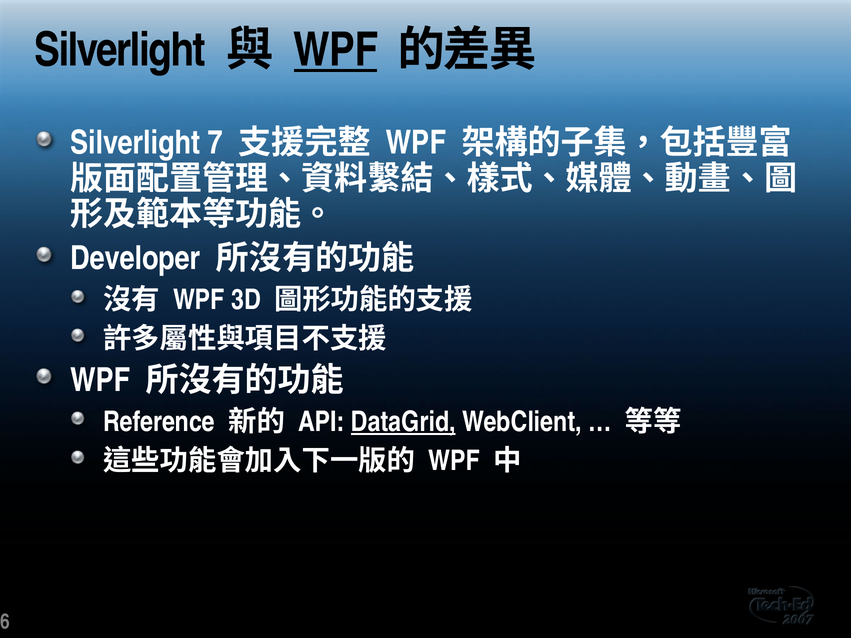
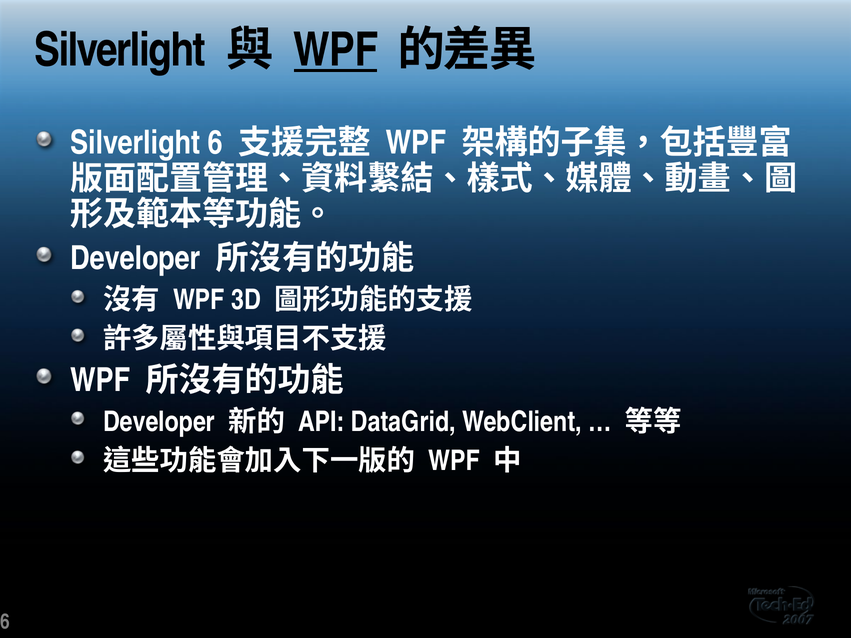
7: 7 -> 6 (216, 143)
Reference: Reference -> Developer (159, 422)
DataGrid underline: present -> none (403, 422)
